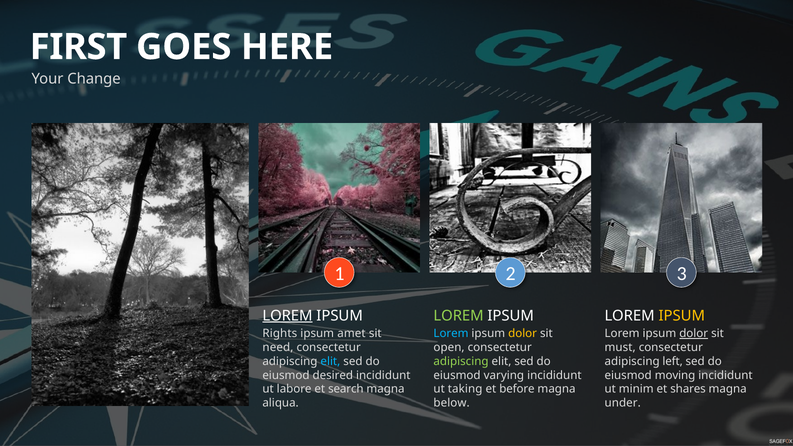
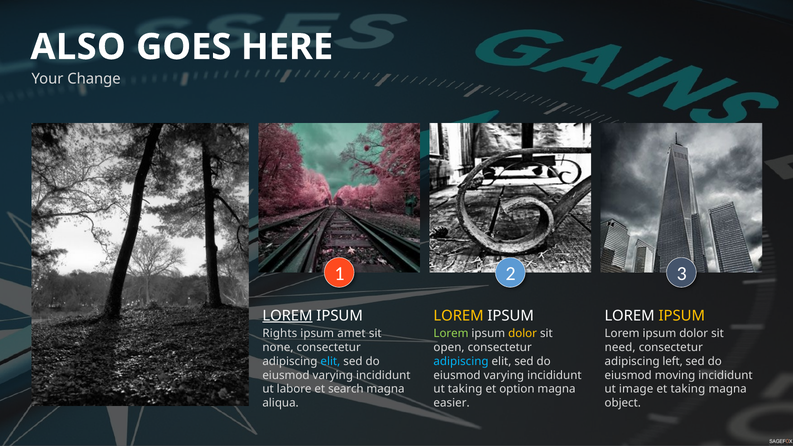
FIRST: FIRST -> ALSO (78, 47)
LOREM colour: light green -> yellow (459, 316)
Lorem colour: light blue -> light green (451, 334)
dolor underline: present -> none (694, 334)
need: need -> none (278, 348)
must: must -> need (620, 348)
adipiscing colour: light green -> light blue (461, 361)
desired: desired -> varying (333, 375)
before: before -> option (517, 389)
minim: minim -> image (636, 389)
et shares: shares -> taking (688, 389)
below: below -> easier (452, 403)
under: under -> object (623, 403)
